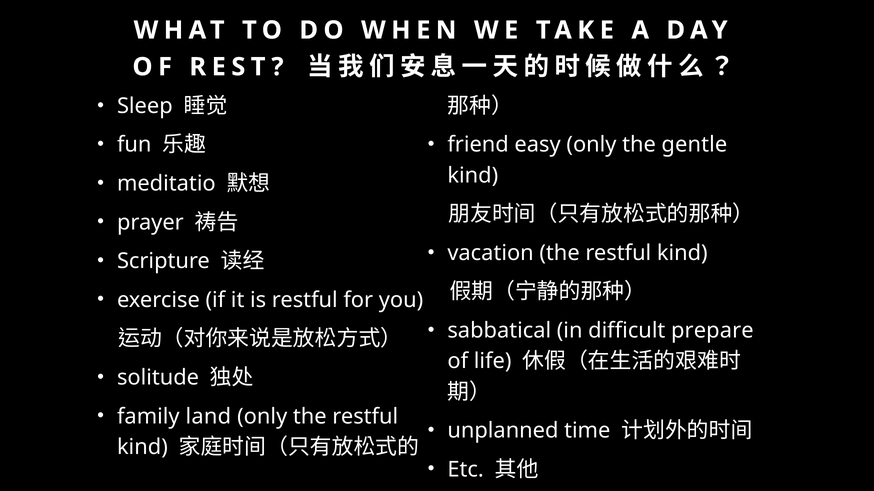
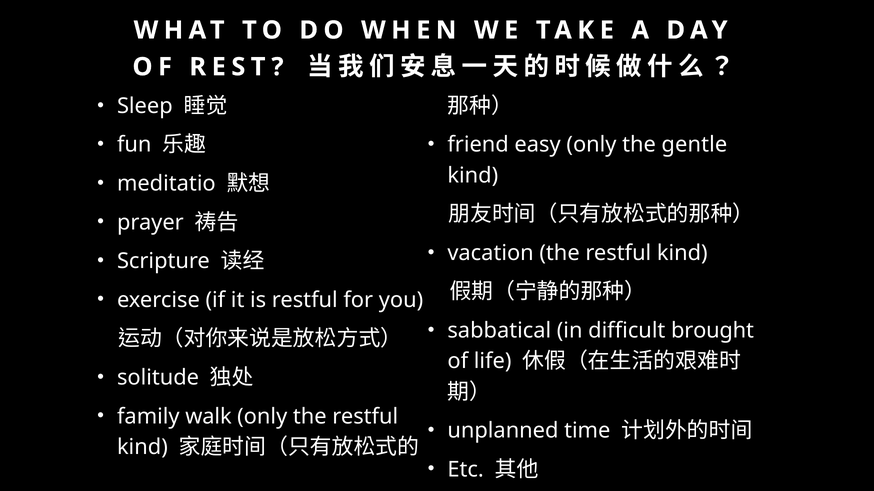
prepare: prepare -> brought (712, 331)
land: land -> walk (208, 417)
